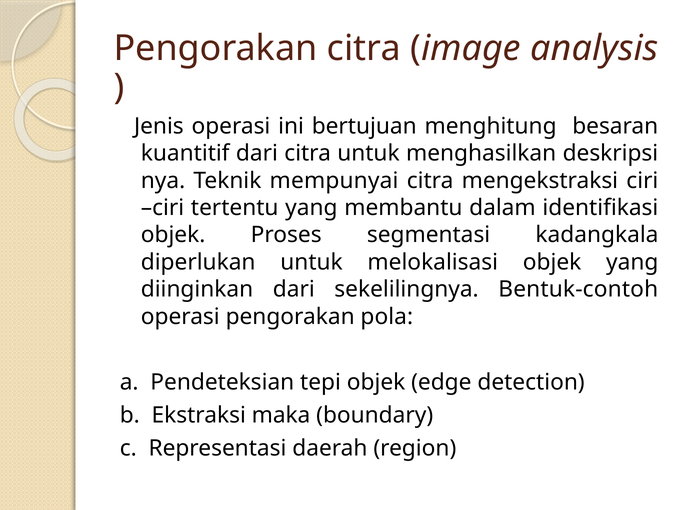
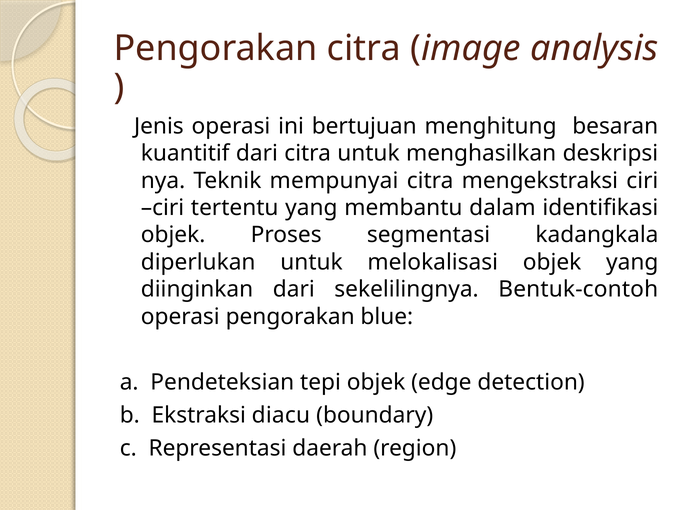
pola: pola -> blue (387, 317)
maka: maka -> diacu (281, 416)
